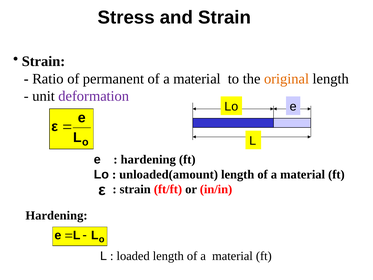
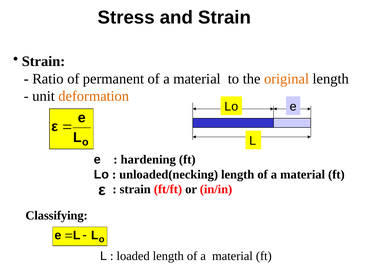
deformation colour: purple -> orange (94, 96)
unloaded(amount: unloaded(amount -> unloaded(necking (169, 174)
Hardening: Hardening -> Classifying (57, 215)
